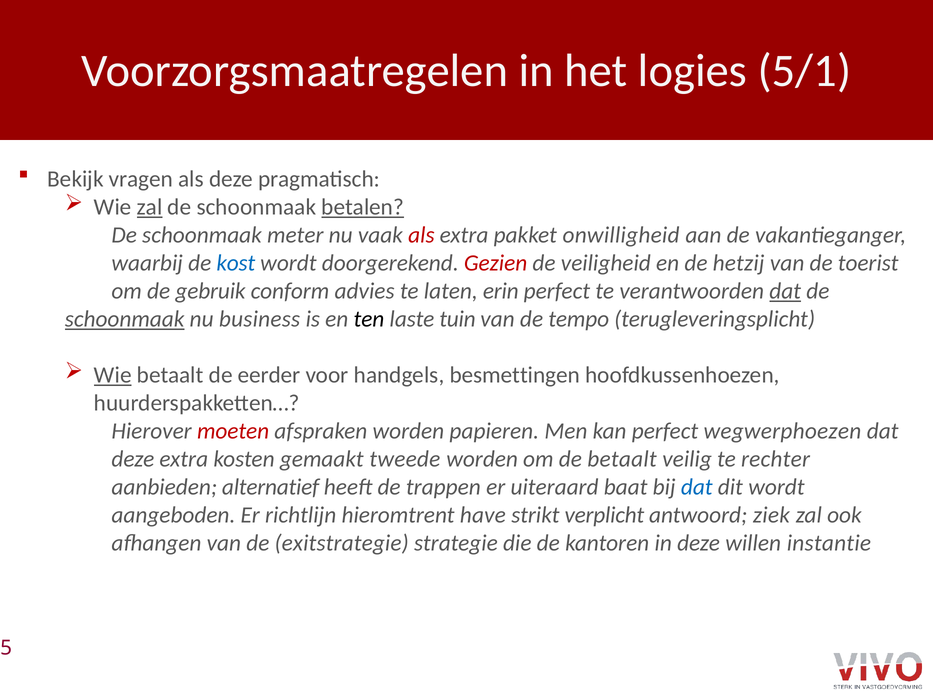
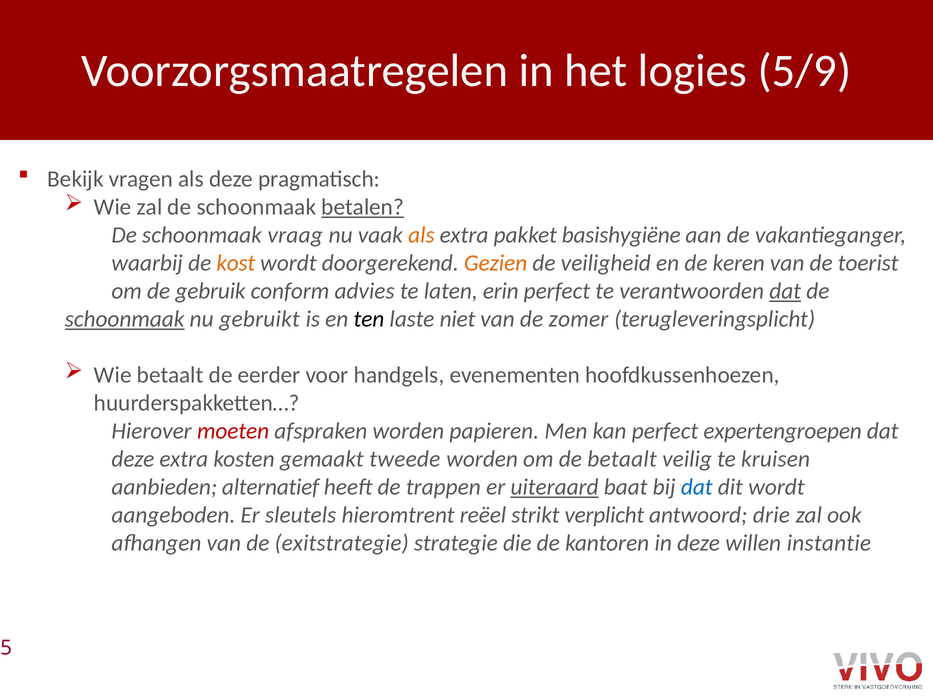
5/1: 5/1 -> 5/9 (804, 71)
zal underline: present -> none (150, 207)
meter: meter -> vraag (295, 235)
als colour: red -> orange (421, 235)
onwilligheid: onwilligheid -> basishygiëne (621, 235)
kost colour: blue -> orange (236, 263)
Gezien colour: red -> orange (496, 263)
hetzij: hetzij -> keren (739, 263)
business: business -> gebruikt (260, 319)
tuin: tuin -> niet (457, 319)
tempo: tempo -> zomer (579, 319)
Wie underline: present -> none (113, 375)
besmettingen: besmettingen -> evenementen (515, 375)
wegwerphoezen: wegwerphoezen -> expertengroepen (783, 431)
rechter: rechter -> kruisen (776, 459)
uiteraard underline: none -> present (555, 487)
richtlijn: richtlijn -> sleutels (301, 515)
have: have -> reëel (483, 515)
ziek: ziek -> drie (771, 515)
